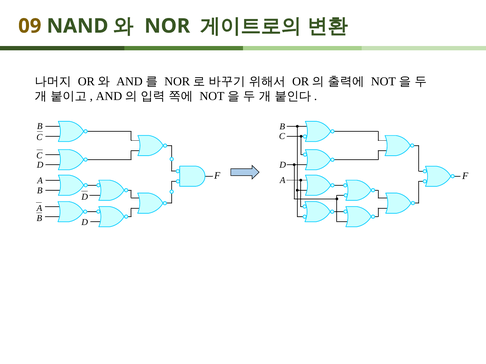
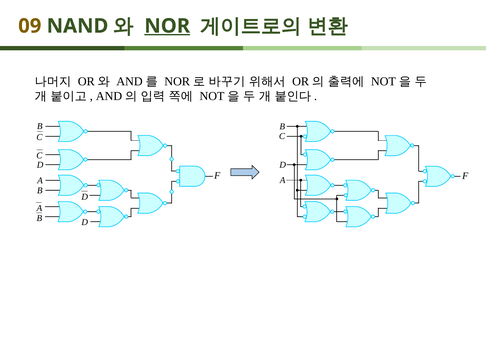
NOR underline: none -> present (167, 26)
